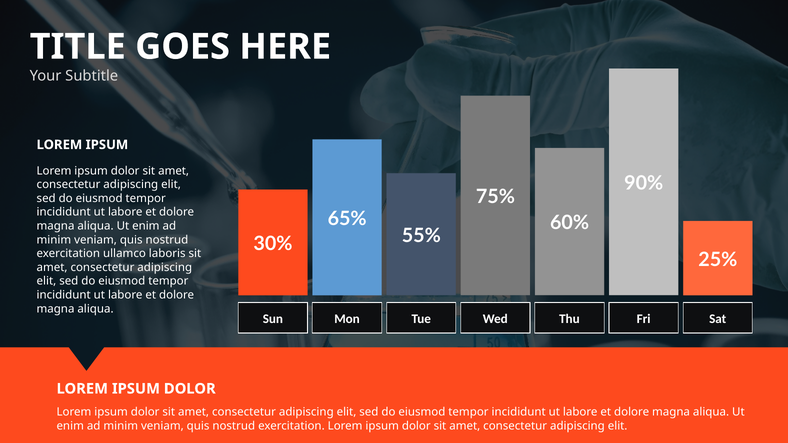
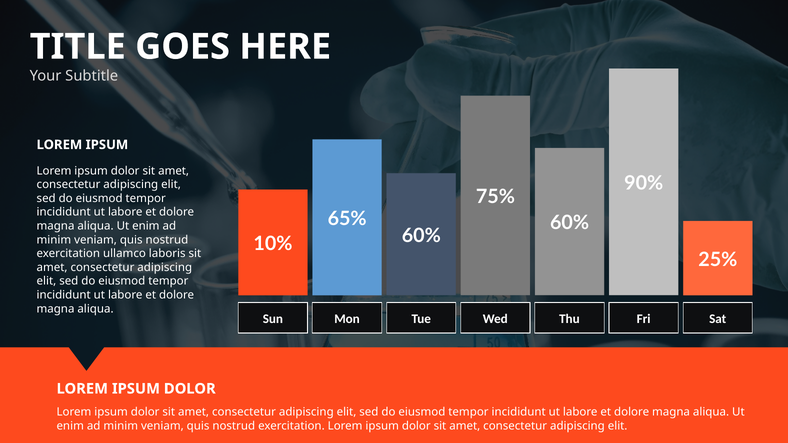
55%: 55% -> 60% (421, 236)
30%: 30% -> 10% (273, 244)
